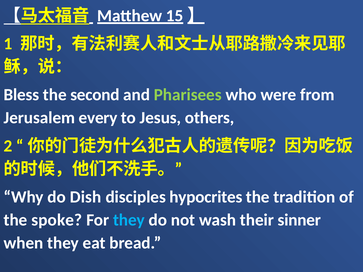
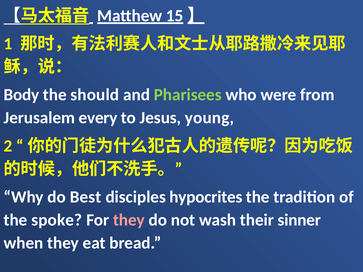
Bless: Bless -> Body (21, 95)
second: second -> should (95, 95)
others: others -> young (209, 118)
Dish: Dish -> Best (86, 197)
they colour: light blue -> pink (129, 220)
